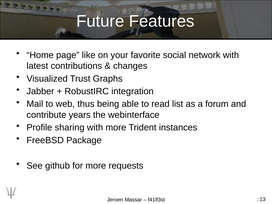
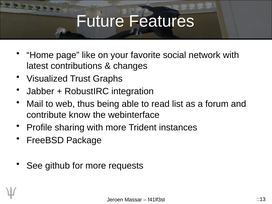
years: years -> know (80, 115)
